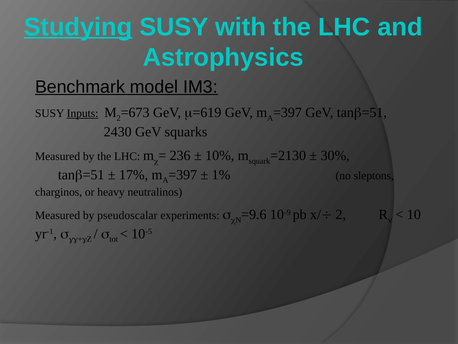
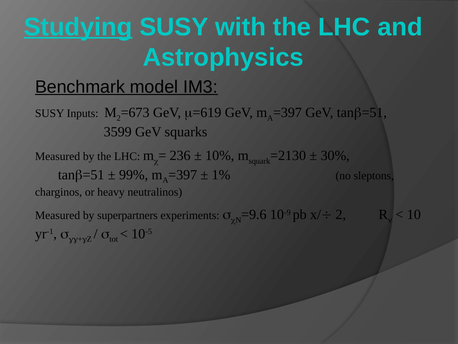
Inputs underline: present -> none (83, 113)
2430: 2430 -> 3599 (118, 132)
17%: 17% -> 99% (134, 174)
pseudoscalar: pseudoscalar -> superpartners (127, 215)
